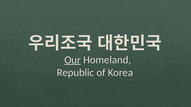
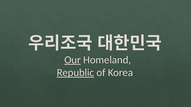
Republic underline: none -> present (75, 73)
